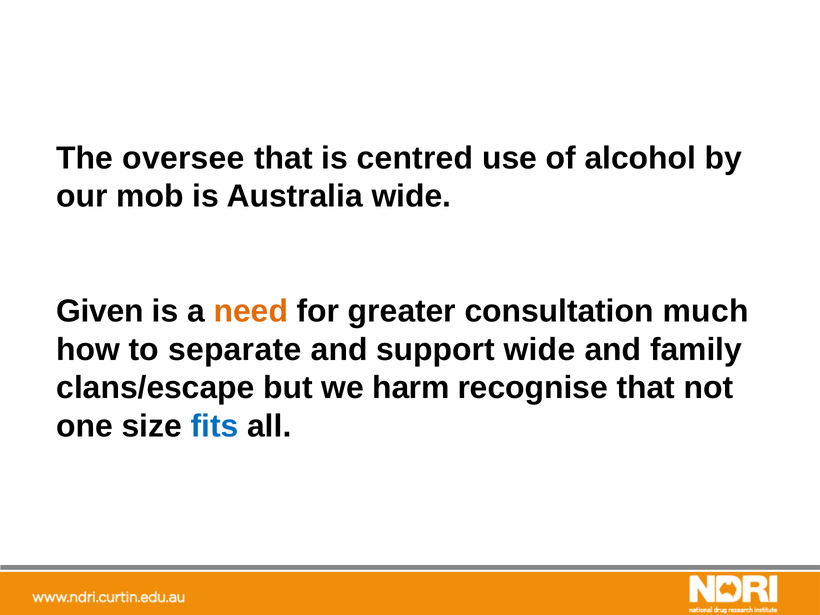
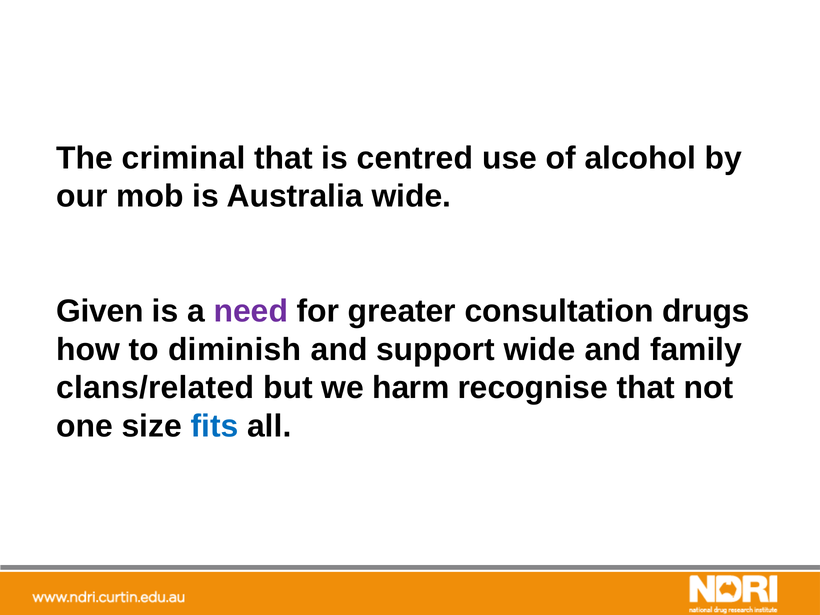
oversee: oversee -> criminal (184, 158)
need colour: orange -> purple (251, 311)
much: much -> drugs (706, 311)
separate: separate -> diminish (235, 350)
clans/escape: clans/escape -> clans/related (155, 388)
